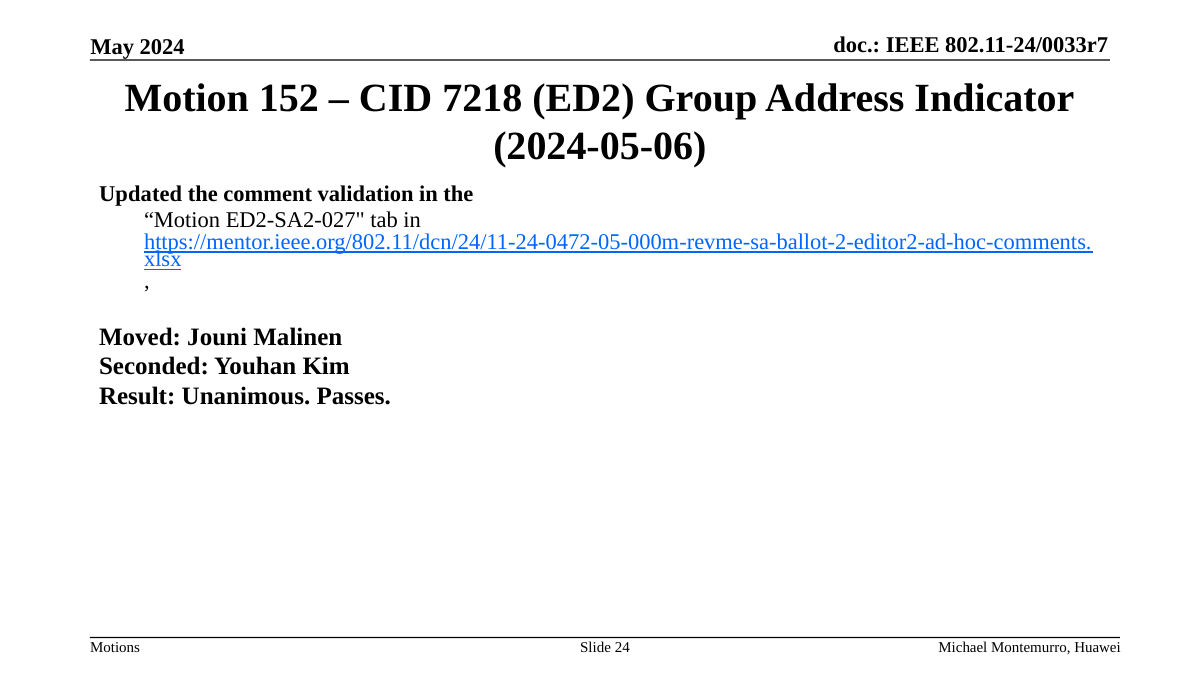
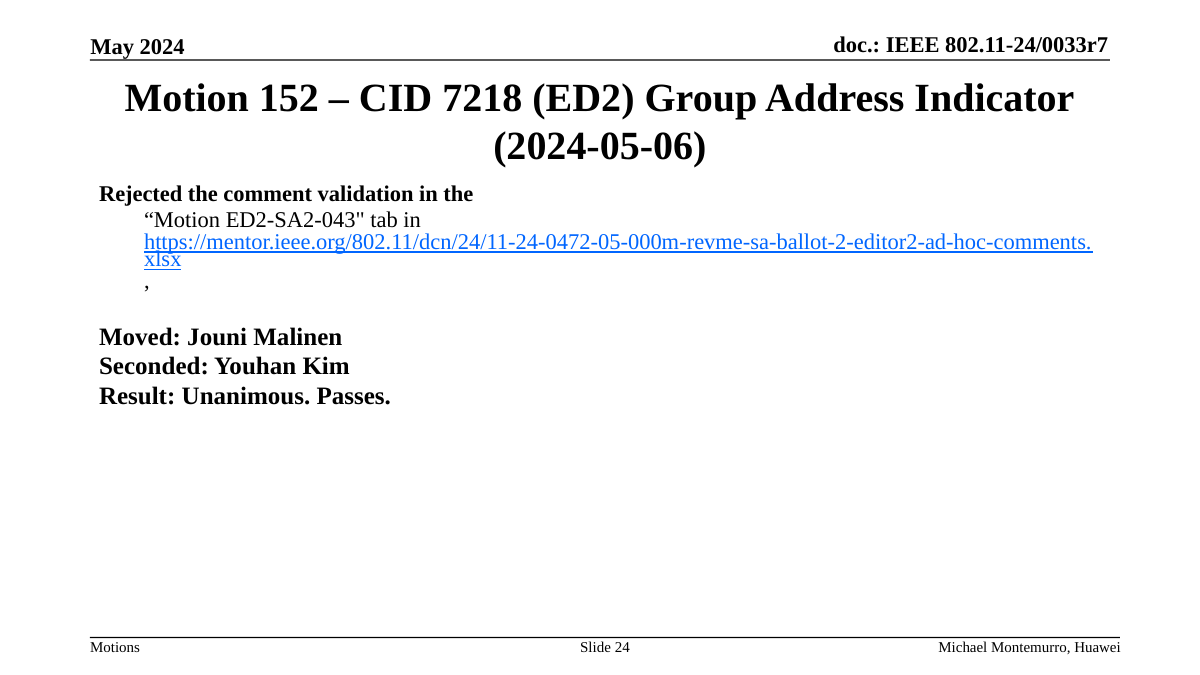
Updated: Updated -> Rejected (141, 194)
ED2-SA2-027: ED2-SA2-027 -> ED2-SA2-043 (295, 221)
